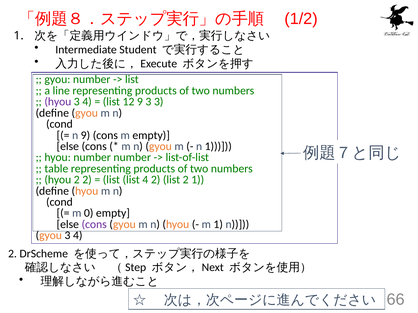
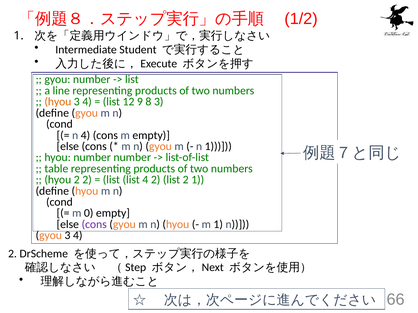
hyou colour: purple -> orange (58, 102)
9 3: 3 -> 8 (148, 102)
n 9: 9 -> 4 (85, 135)
